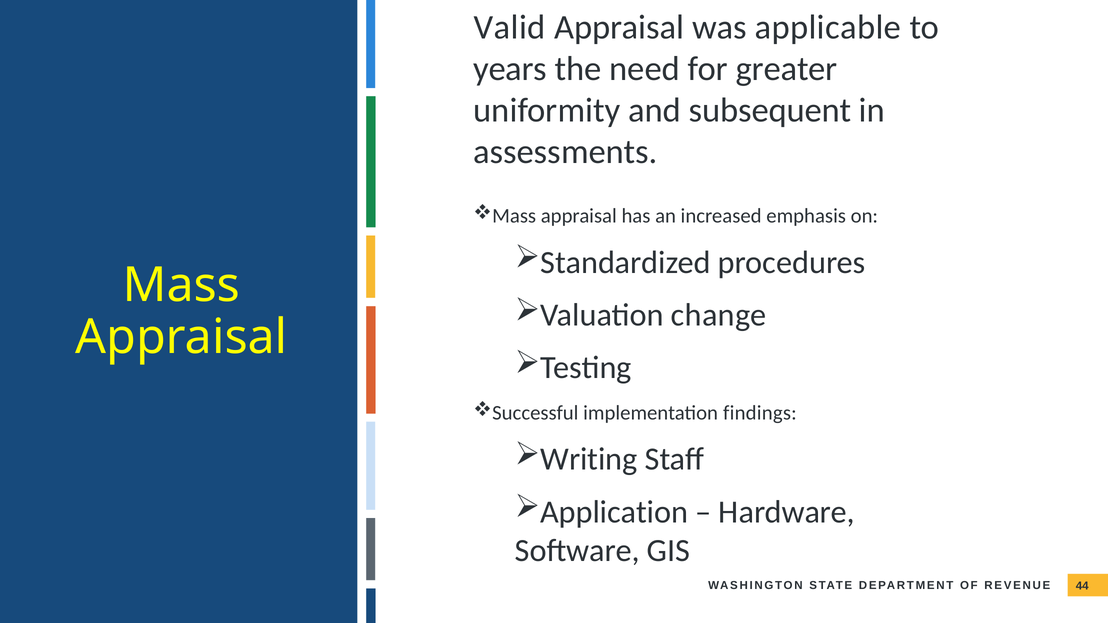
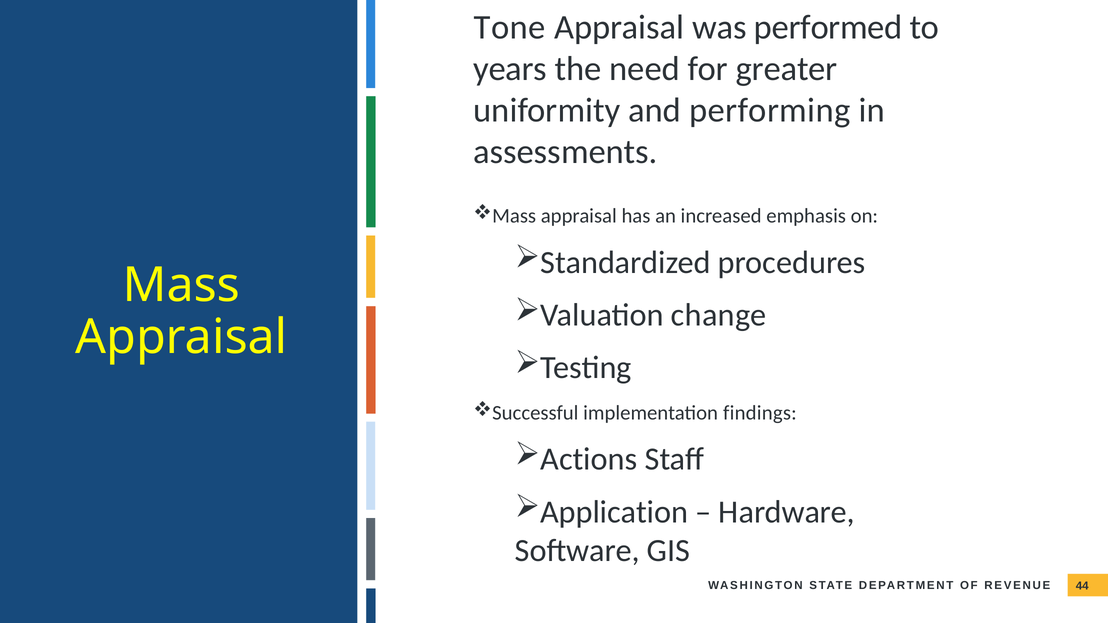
Valid: Valid -> Tone (510, 27)
applicable: applicable -> performed (828, 27)
subsequent: subsequent -> performing (770, 110)
Writing: Writing -> Actions (589, 459)
